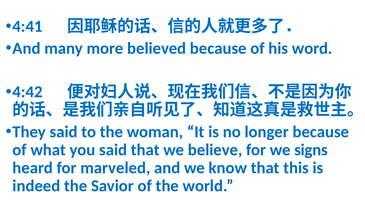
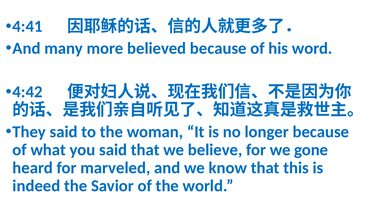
signs: signs -> gone (311, 150)
